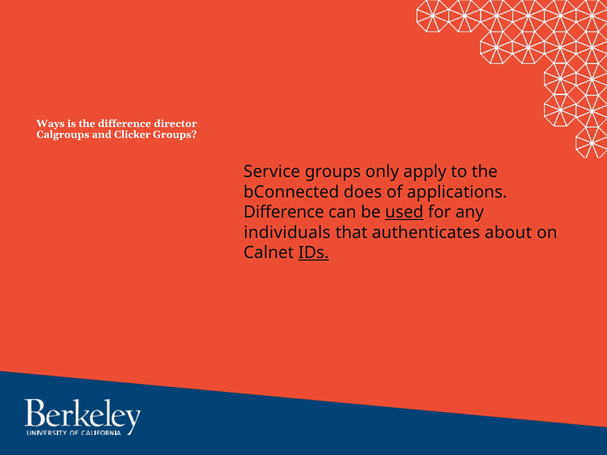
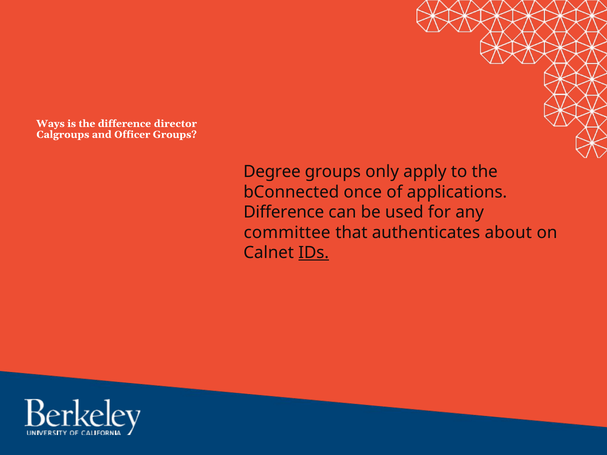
Clicker: Clicker -> Officer (132, 135)
Service: Service -> Degree (272, 172)
does: does -> once (363, 192)
used underline: present -> none (404, 212)
individuals: individuals -> committee (287, 233)
